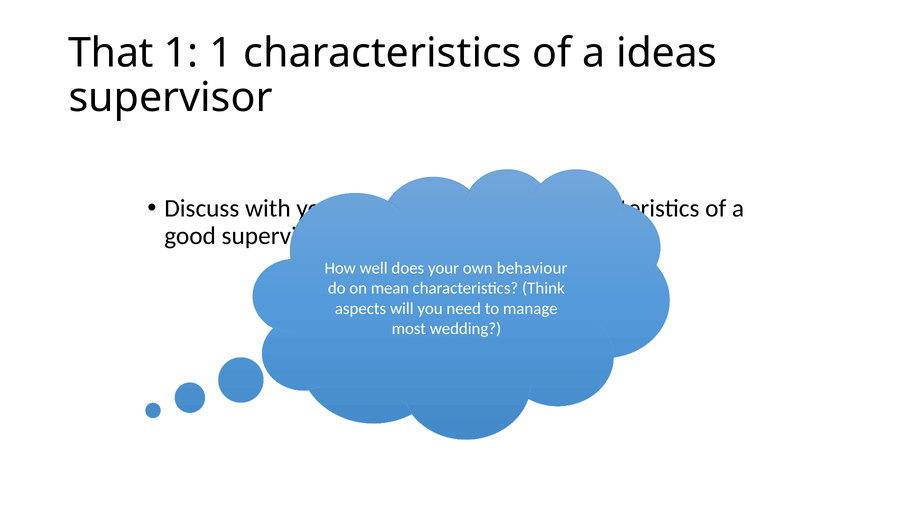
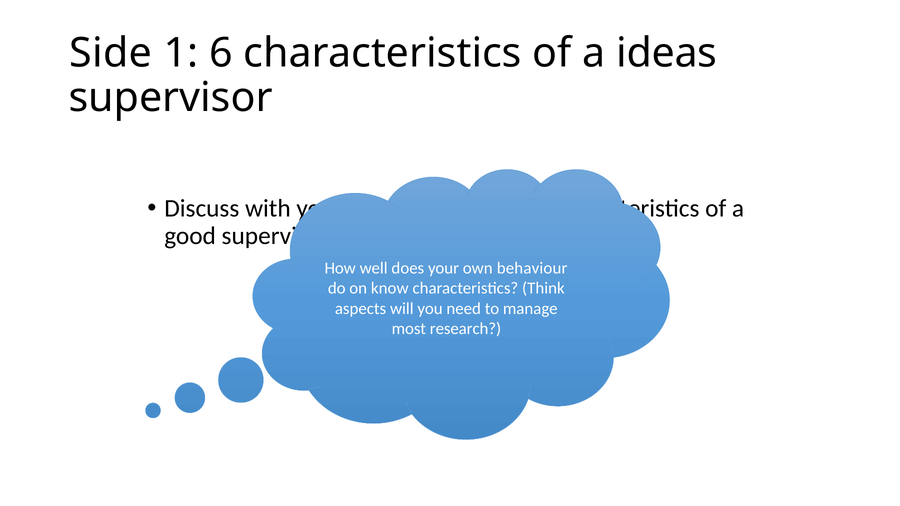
That: That -> Side (111, 53)
1 1: 1 -> 6 (221, 53)
mean: mean -> know (390, 289)
wedding: wedding -> research (466, 329)
